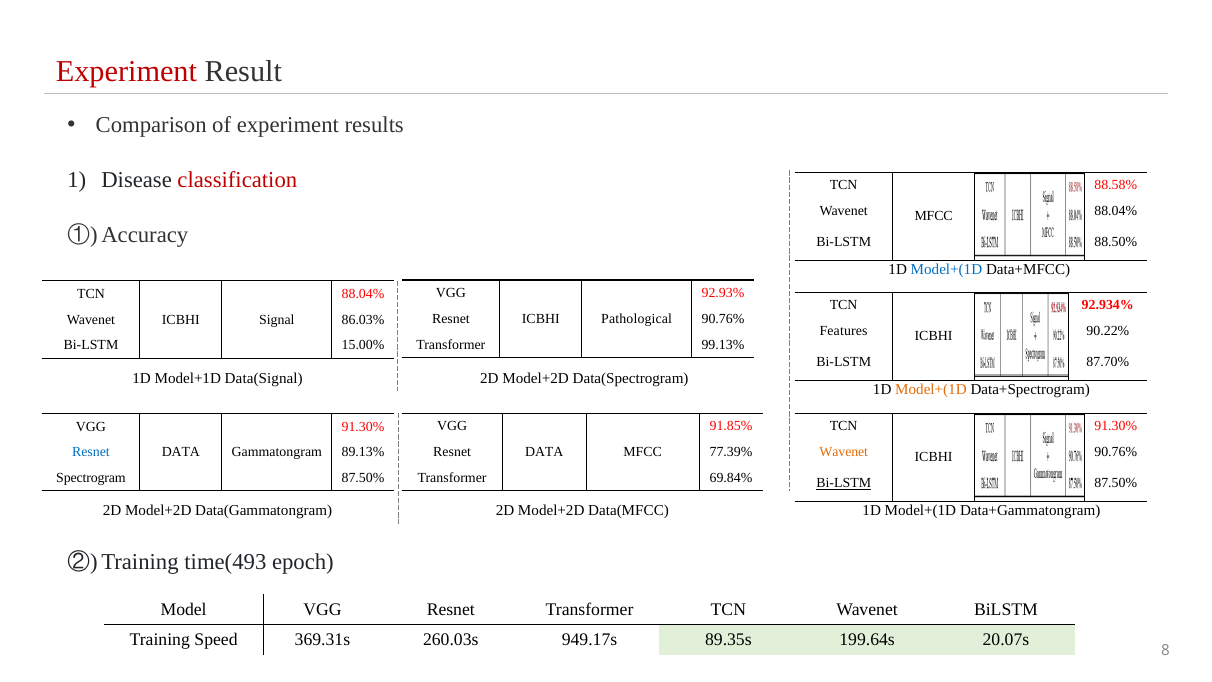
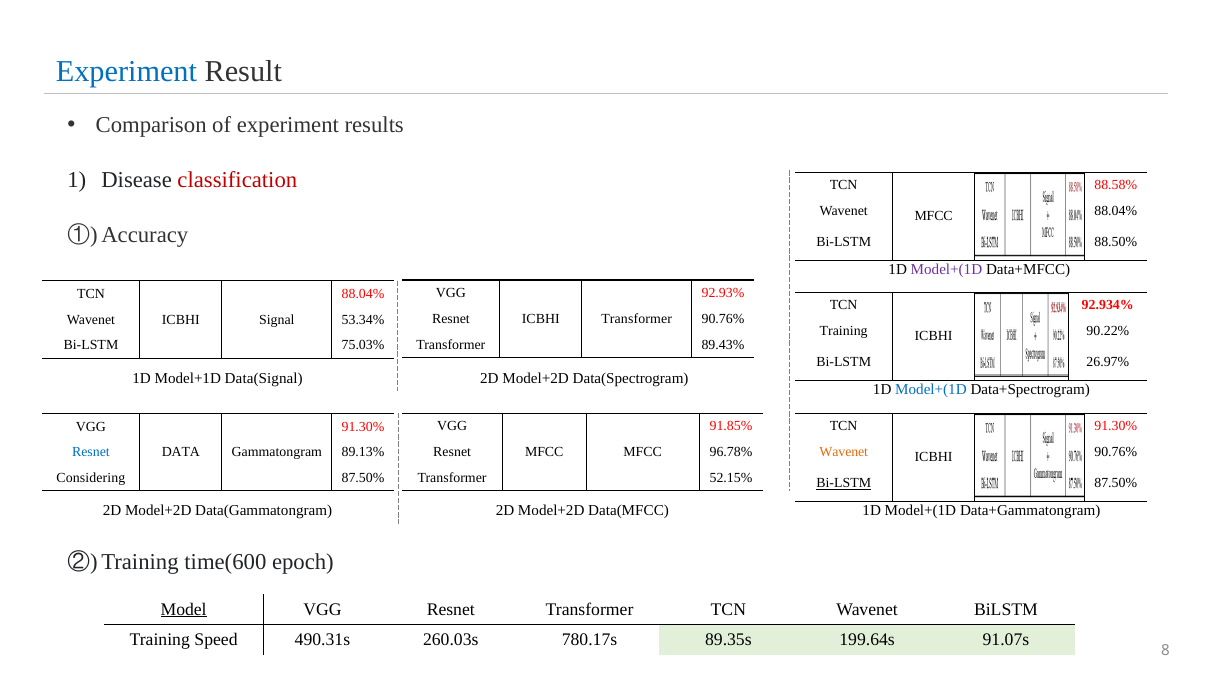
Experiment colour: red -> blue (126, 71)
Model+(1D colour: blue -> purple (946, 269)
ICBHI Pathological: Pathological -> Transformer (637, 319)
86.03%: 86.03% -> 53.34% (363, 319)
Features: Features -> Training (844, 331)
99.13%: 99.13% -> 89.43% (723, 344)
15.00%: 15.00% -> 75.03% (363, 345)
87.70%: 87.70% -> 26.97% (1108, 362)
Model+(1D colour: orange -> blue (931, 389)
DATA: DATA -> MFCC (544, 452)
77.39%: 77.39% -> 96.78% (731, 452)
69.84%: 69.84% -> 52.15% (731, 478)
Spectrogram: Spectrogram -> Considering (91, 478)
time(493: time(493 -> time(600 (225, 562)
Model underline: none -> present (184, 609)
369.31s: 369.31s -> 490.31s (322, 639)
949.17s: 949.17s -> 780.17s (590, 639)
20.07s: 20.07s -> 91.07s (1006, 639)
